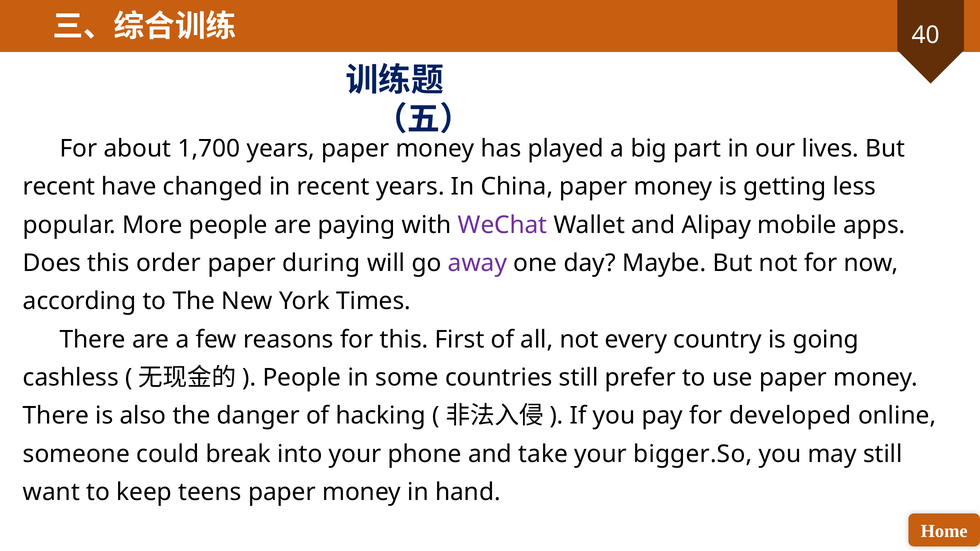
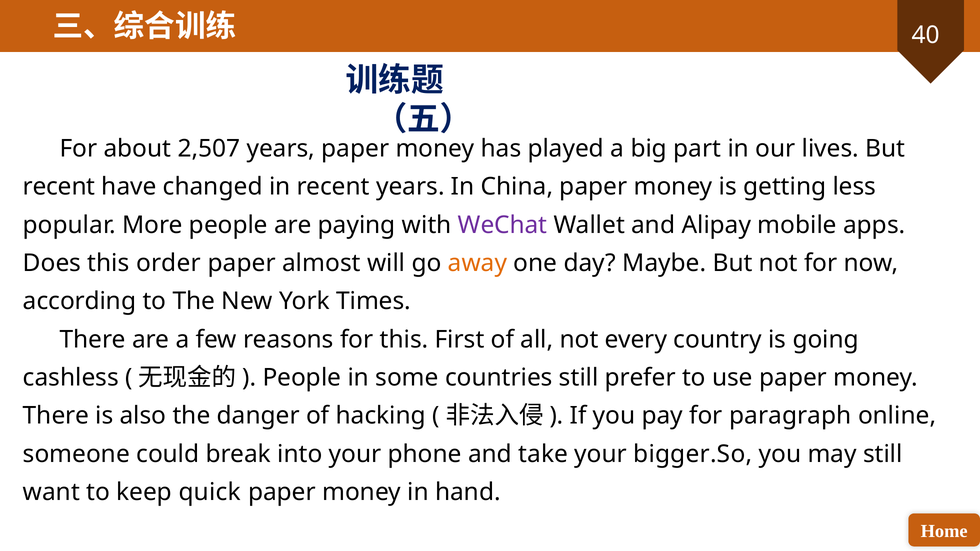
1,700: 1,700 -> 2,507 (209, 149)
during: during -> almost (321, 263)
away colour: purple -> orange (477, 263)
developed: developed -> paragraph (790, 416)
teens: teens -> quick (210, 492)
